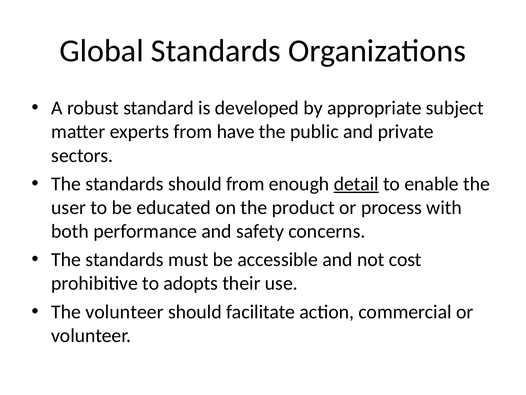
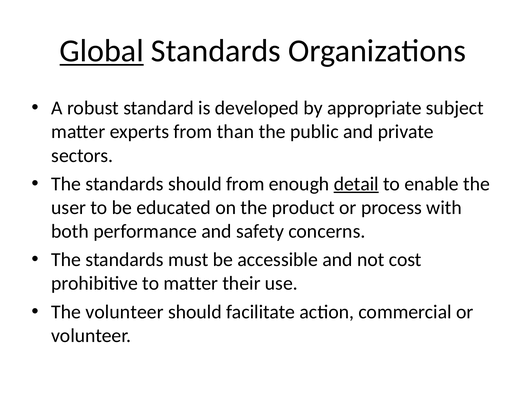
Global underline: none -> present (102, 51)
have: have -> than (236, 132)
to adopts: adopts -> matter (191, 283)
